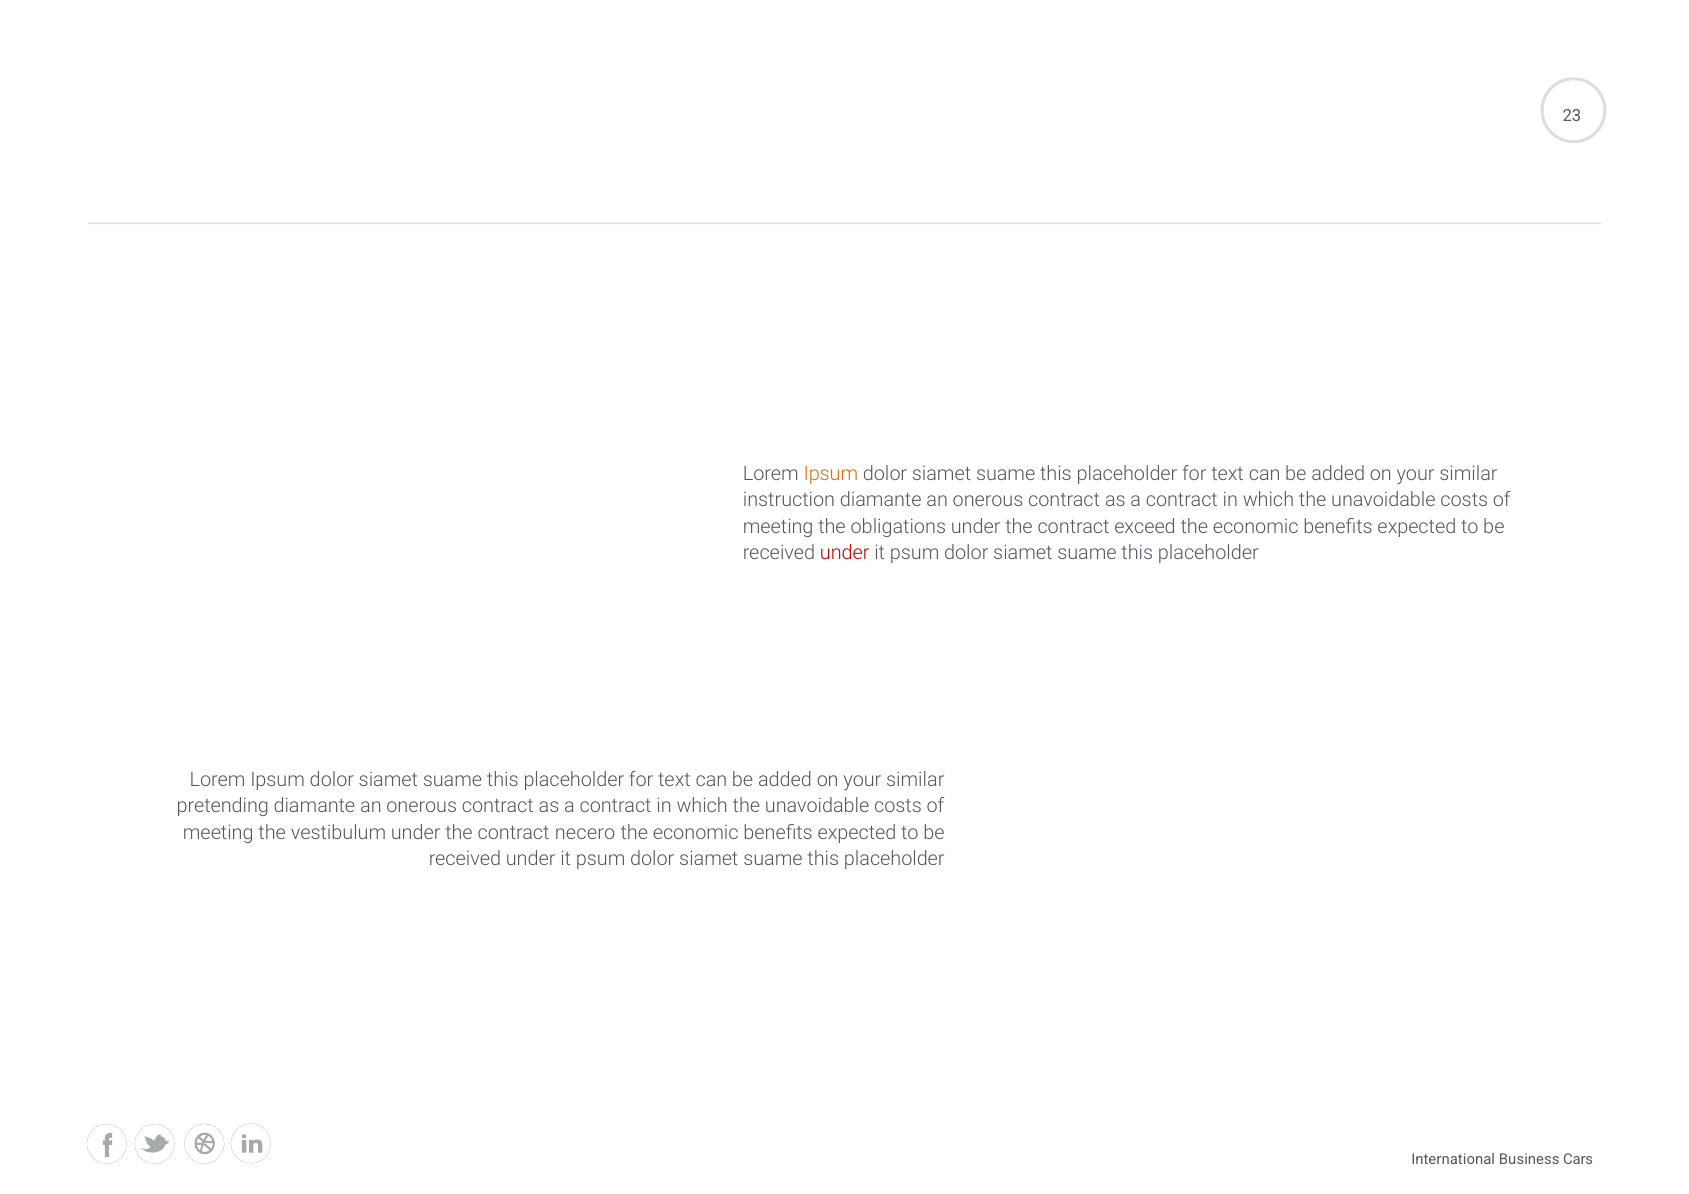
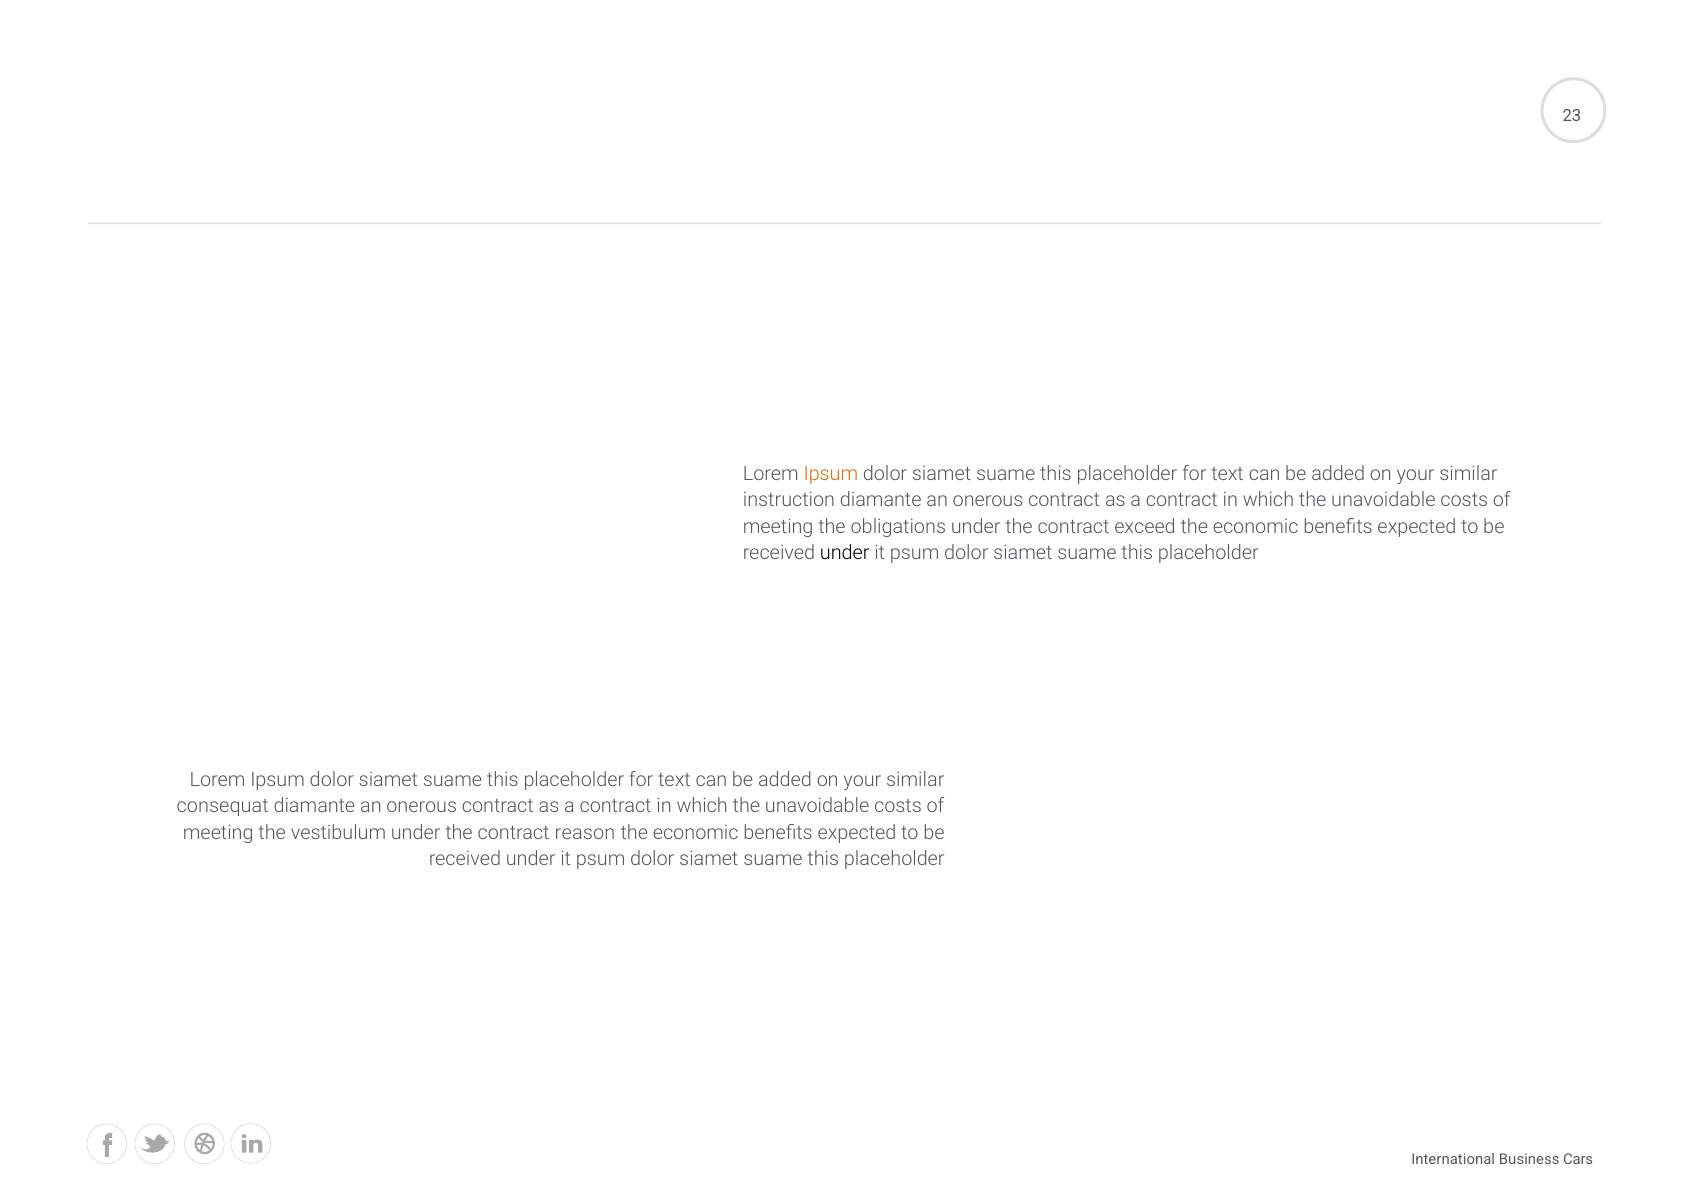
under colour: red -> black (845, 553)
pretending: pretending -> consequat (223, 806)
necero: necero -> reason (585, 832)
